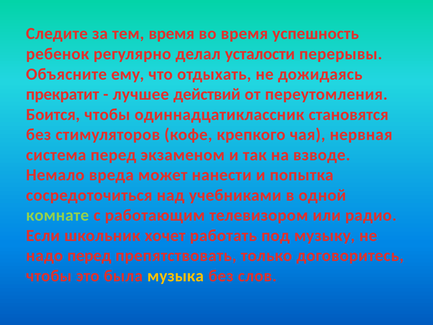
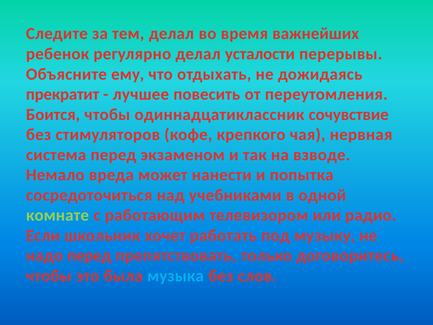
тем время: время -> делал (171, 34)
успешность: успешность -> важнейших (316, 34)
действий: действий -> повесить (207, 94)
становятся: становятся -> сочувствие (349, 114)
музыка colour: yellow -> light blue (175, 276)
